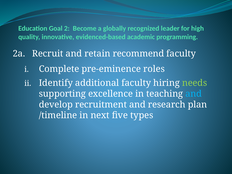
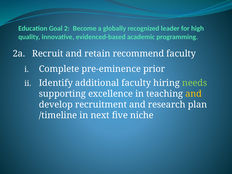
roles: roles -> prior (154, 69)
and colour: light blue -> yellow (194, 94)
types: types -> niche (142, 115)
